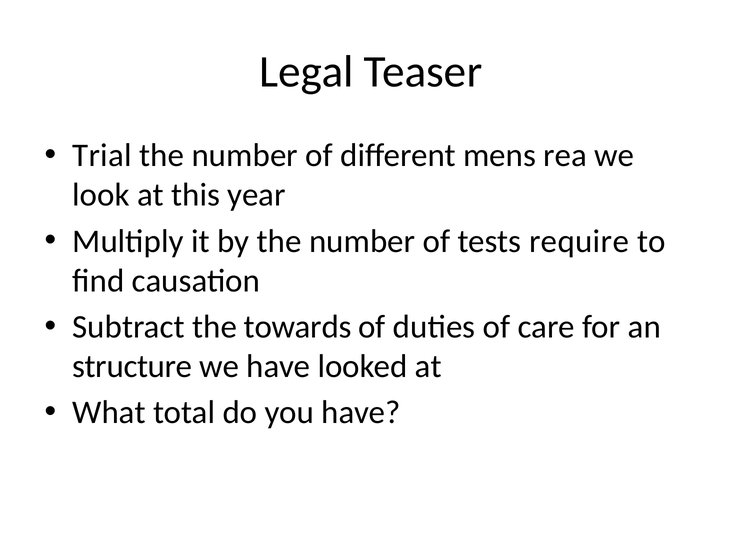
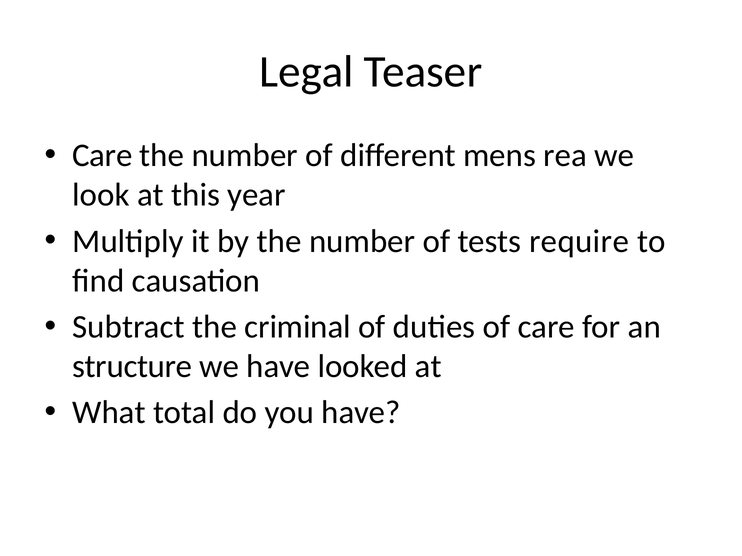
Trial: Trial -> Care (102, 156)
towards: towards -> criminal (298, 327)
